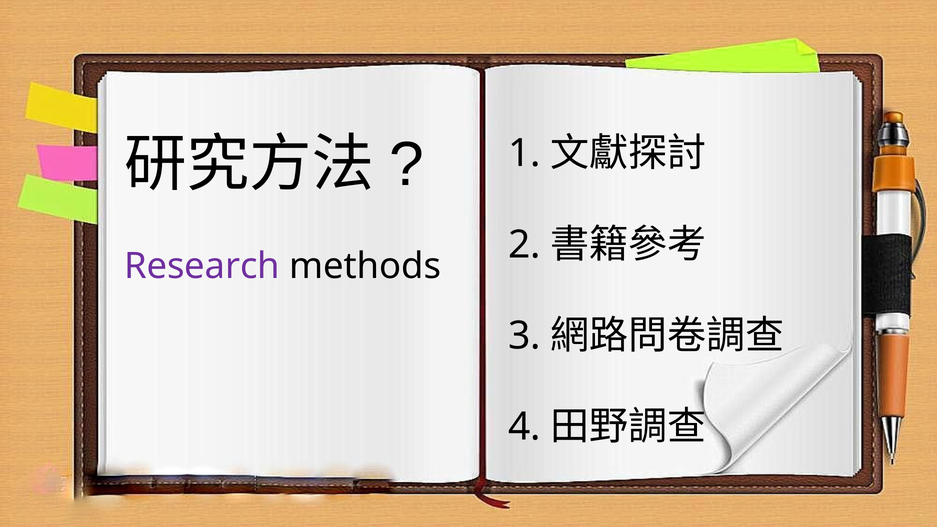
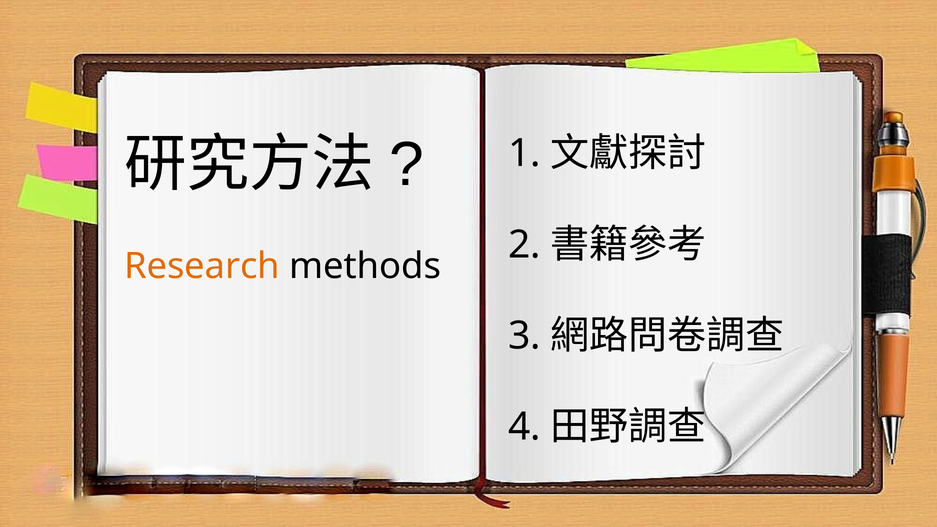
Research colour: purple -> orange (202, 266)
